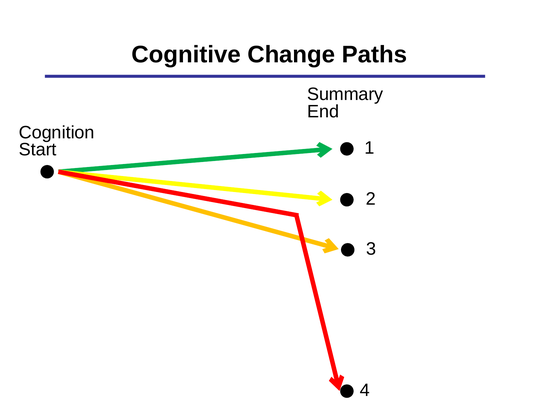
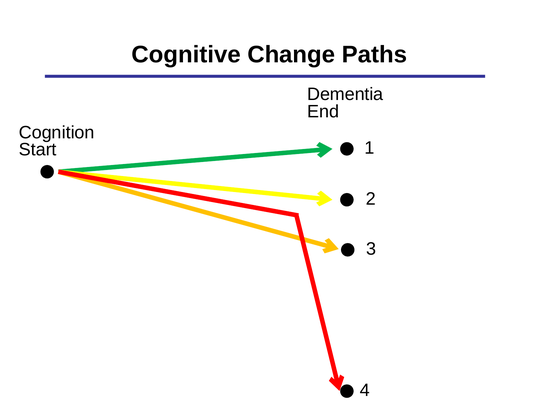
Summary: Summary -> Dementia (345, 94)
